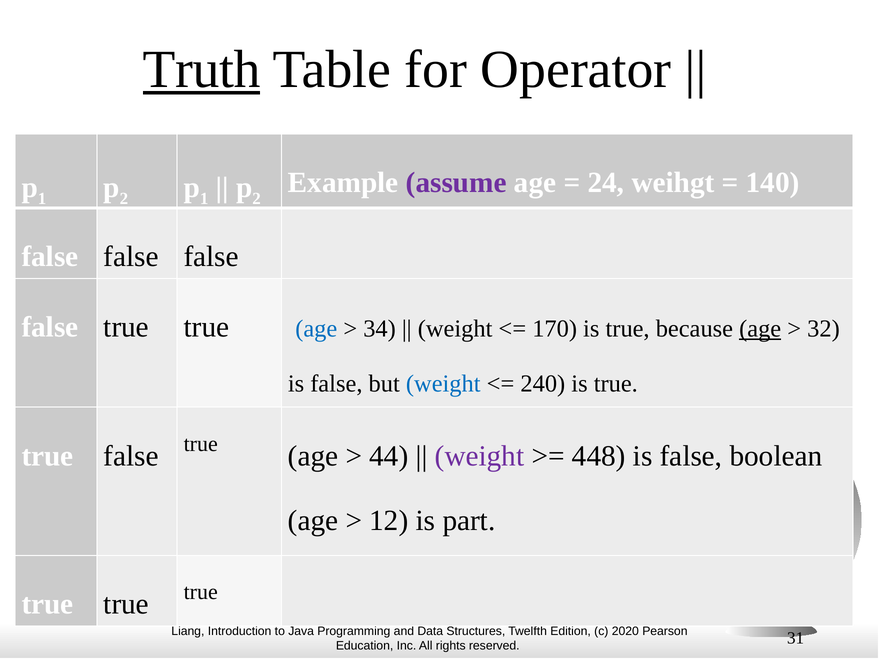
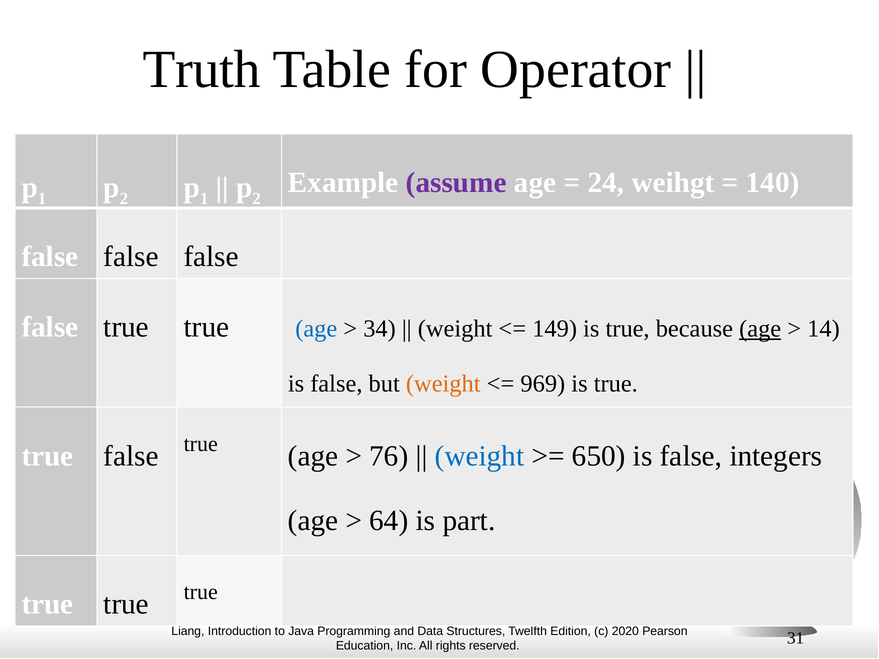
Truth underline: present -> none (202, 70)
170: 170 -> 149 (555, 329)
32: 32 -> 14 (823, 329)
weight colour: blue -> orange (443, 384)
240: 240 -> 969 (543, 384)
44: 44 -> 76 (389, 456)
weight colour: purple -> blue (479, 456)
448: 448 -> 650 (599, 456)
boolean: boolean -> integers (776, 456)
12: 12 -> 64 (389, 521)
